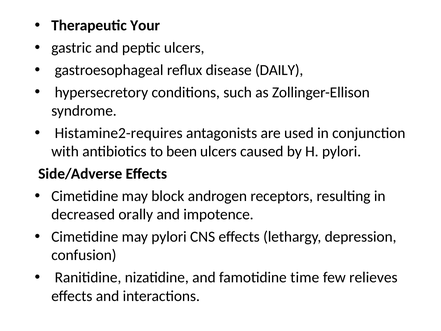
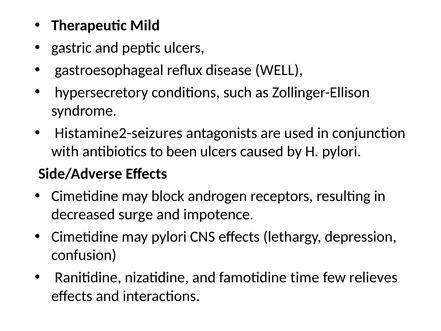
Your: Your -> Mild (145, 26)
DAILY: DAILY -> WELL (279, 70)
Histamine2-requires: Histamine2-requires -> Histamine2-seizures (119, 133)
orally: orally -> surge (136, 214)
